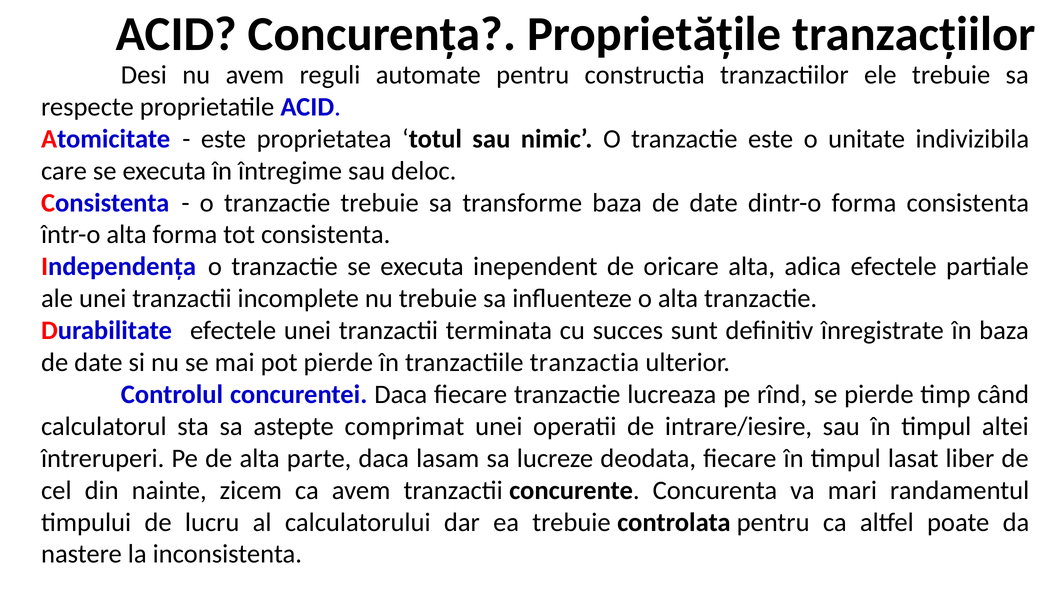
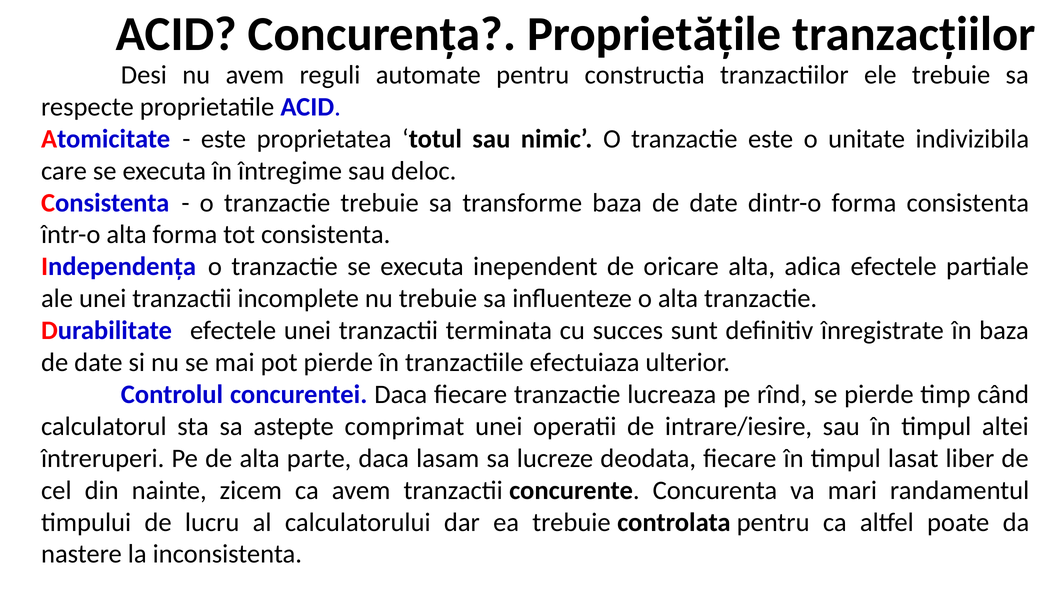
tranzactia: tranzactia -> efectuiaza (585, 362)
